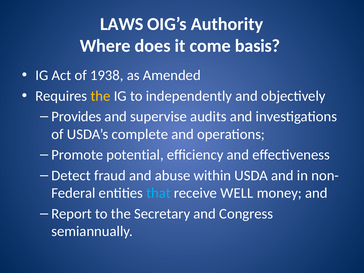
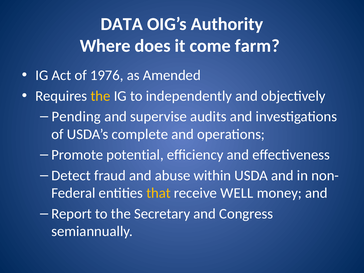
LAWS: LAWS -> DATA (122, 24)
basis: basis -> farm (257, 46)
1938: 1938 -> 1976 (107, 75)
Provides: Provides -> Pending (76, 117)
that colour: light blue -> yellow (158, 193)
